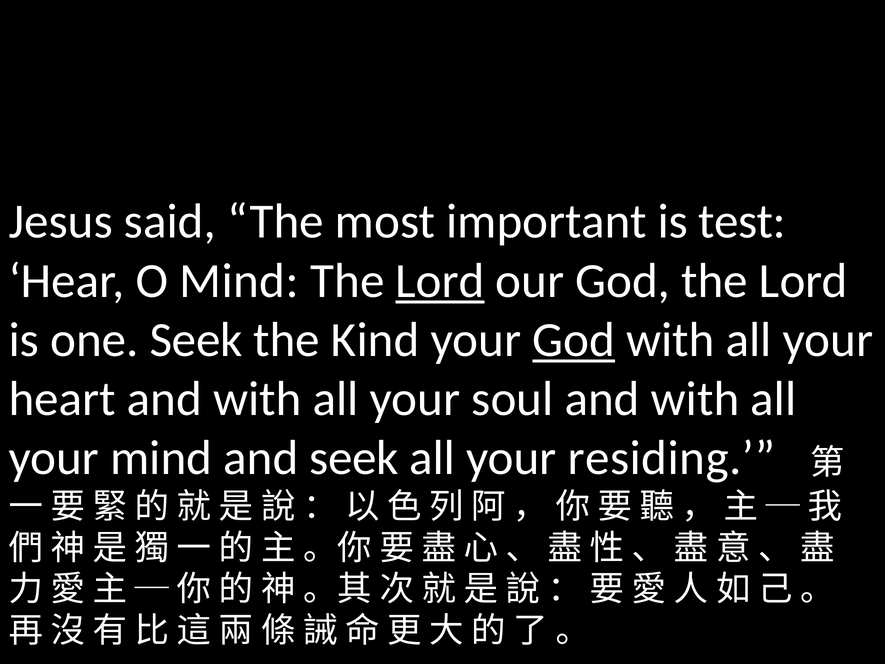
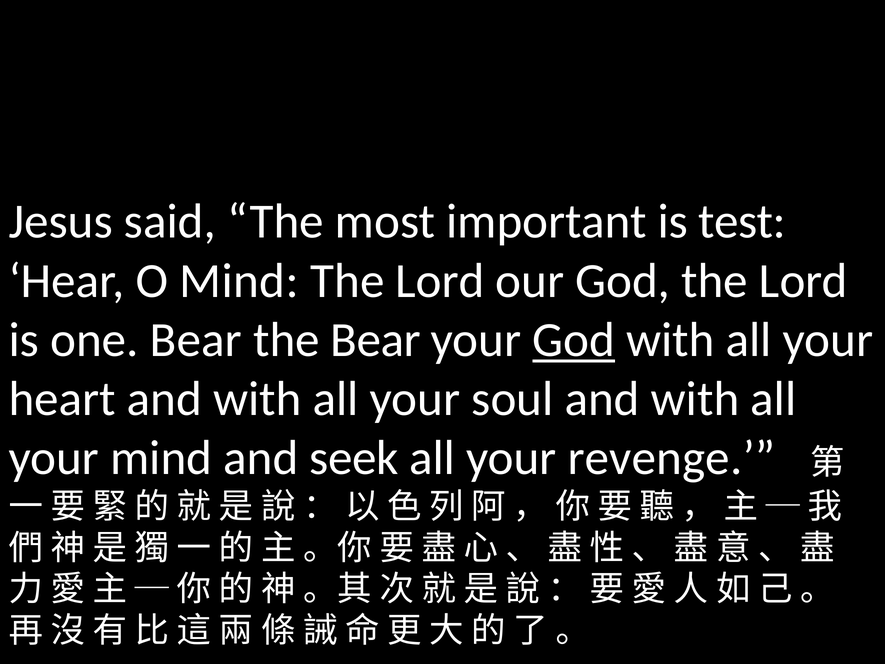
Lord underline: present -> none (440, 281)
one Seek: Seek -> Bear (196, 340)
the Kind: Kind -> Bear (376, 340)
residing: residing -> revenge (672, 458)
